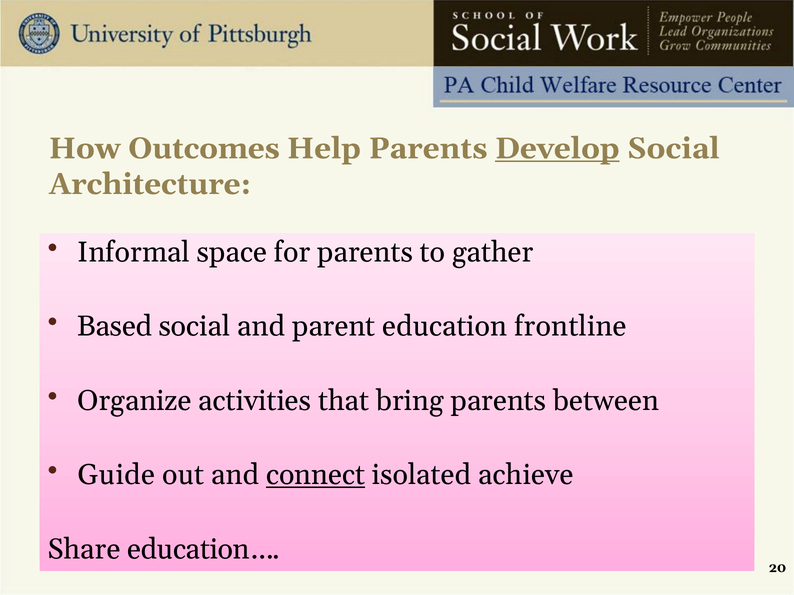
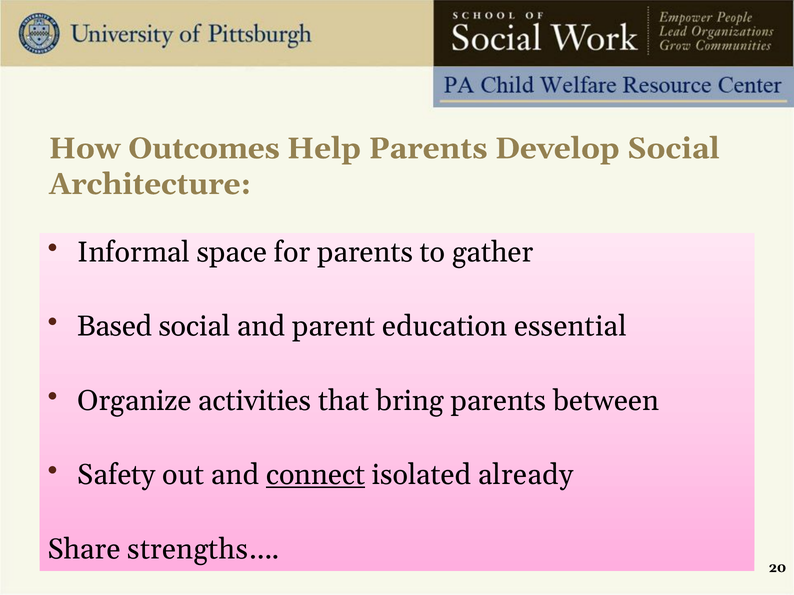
Develop underline: present -> none (557, 149)
frontline: frontline -> essential (570, 327)
Guide: Guide -> Safety (116, 475)
achieve: achieve -> already (526, 475)
education…: education… -> strengths… (203, 550)
